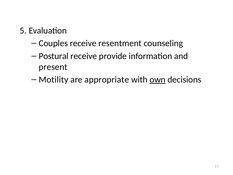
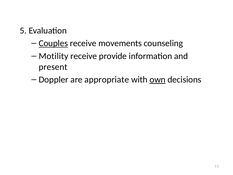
Couples underline: none -> present (53, 43)
resentment: resentment -> movements (120, 43)
Postural: Postural -> Motility (54, 56)
Motility: Motility -> Doppler (54, 80)
